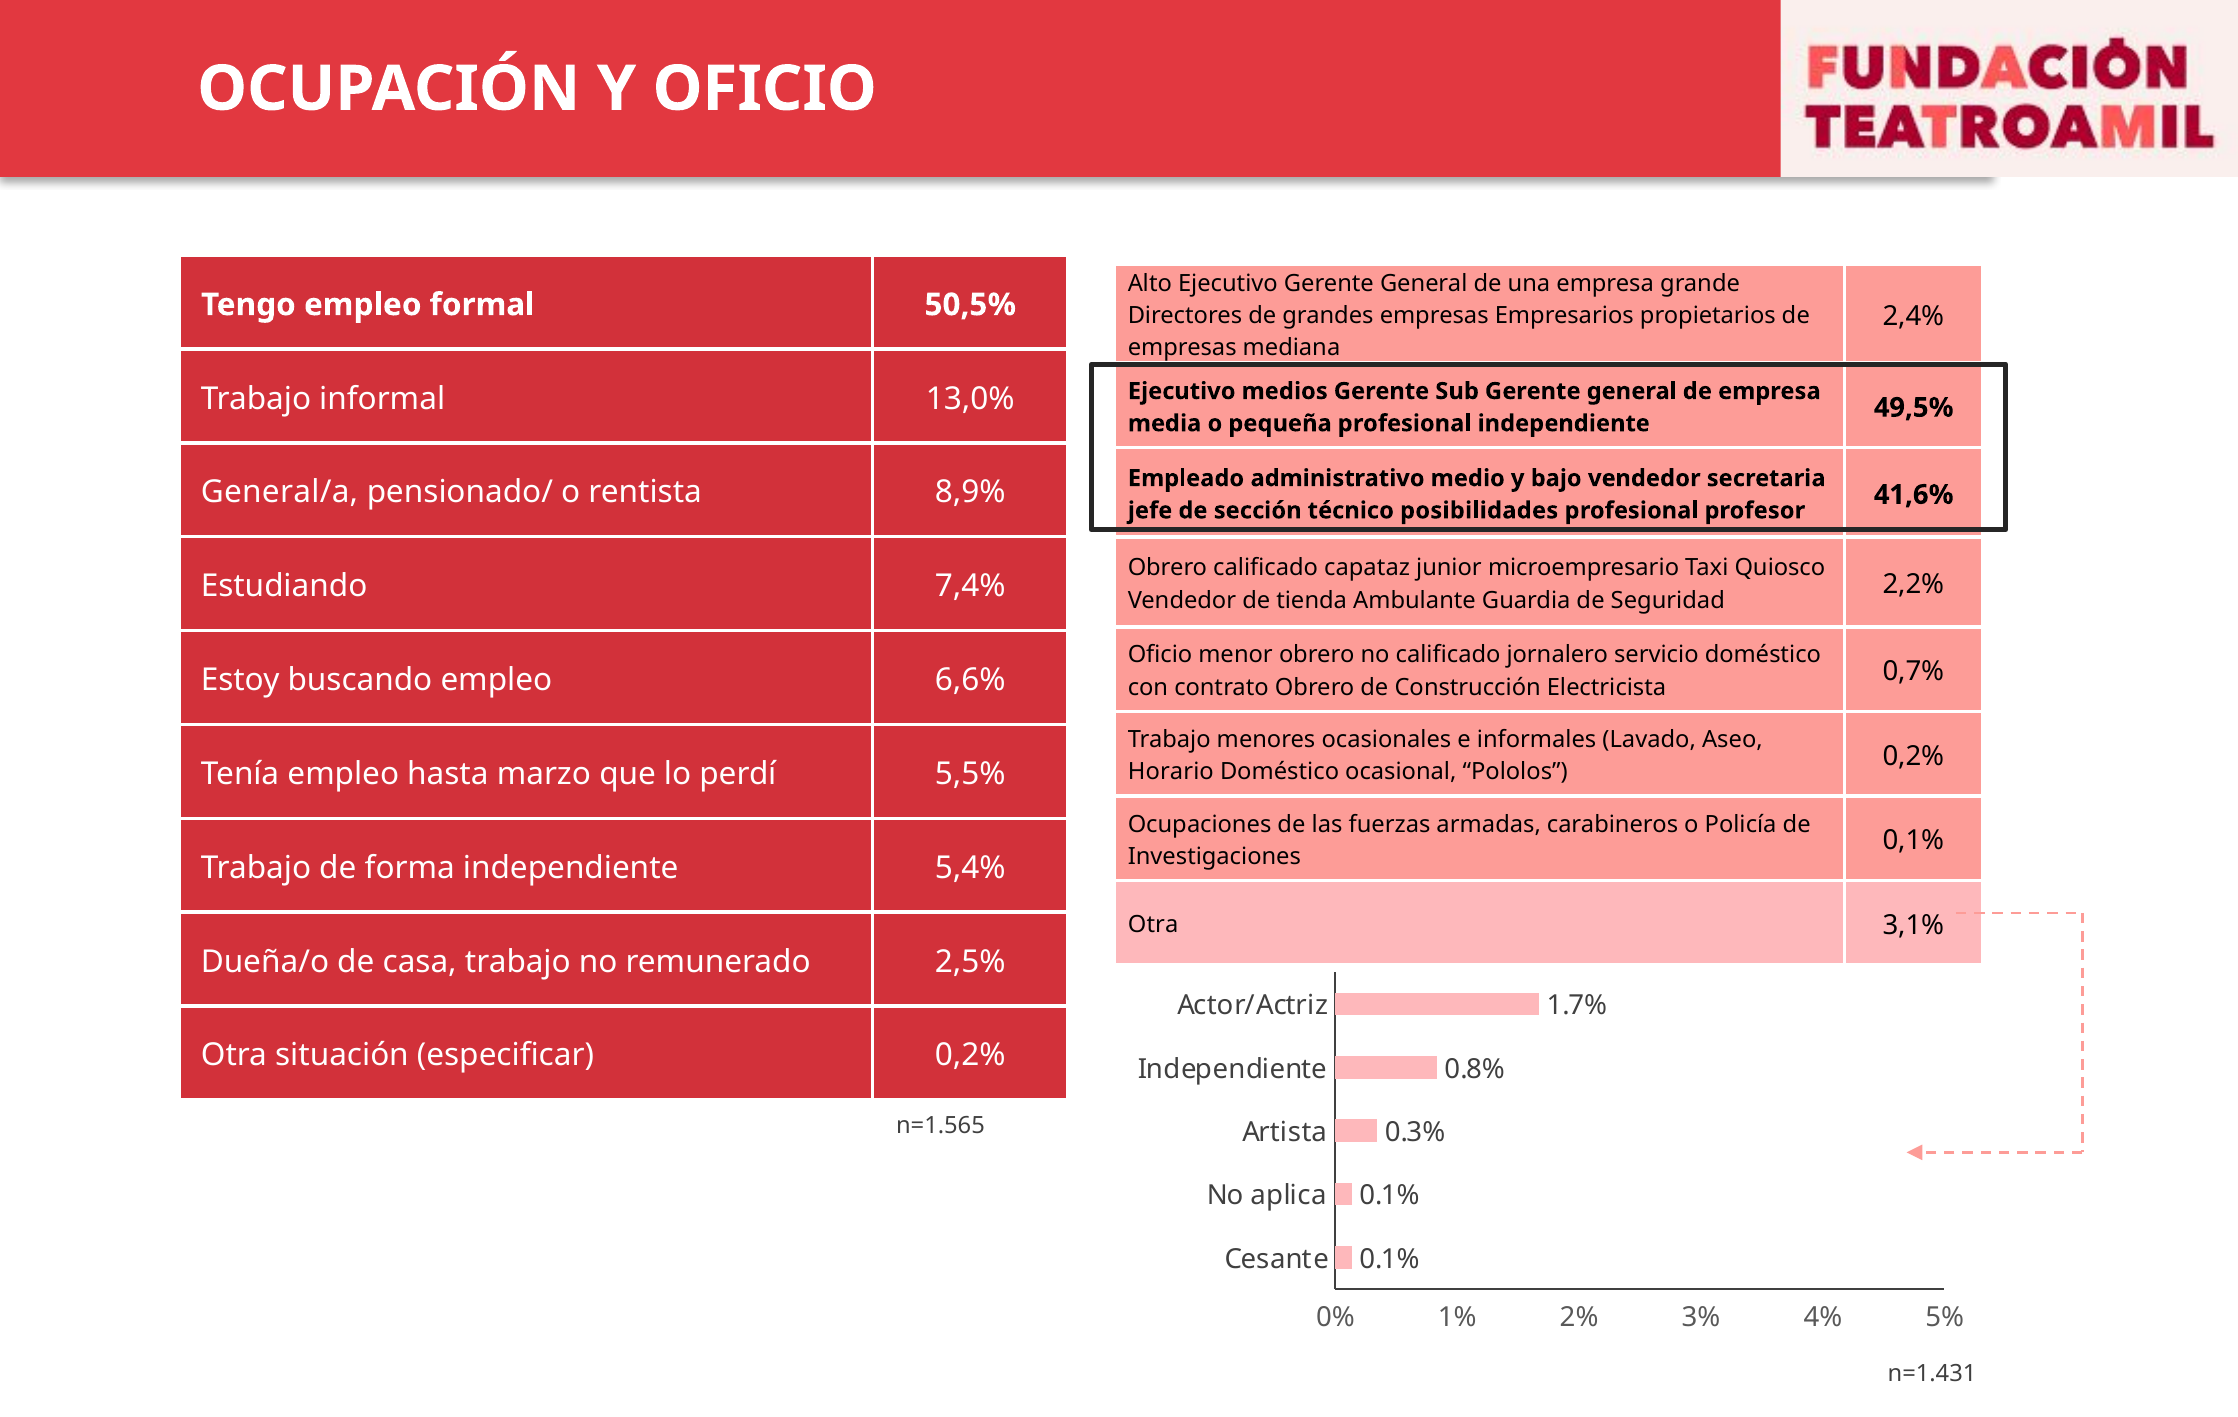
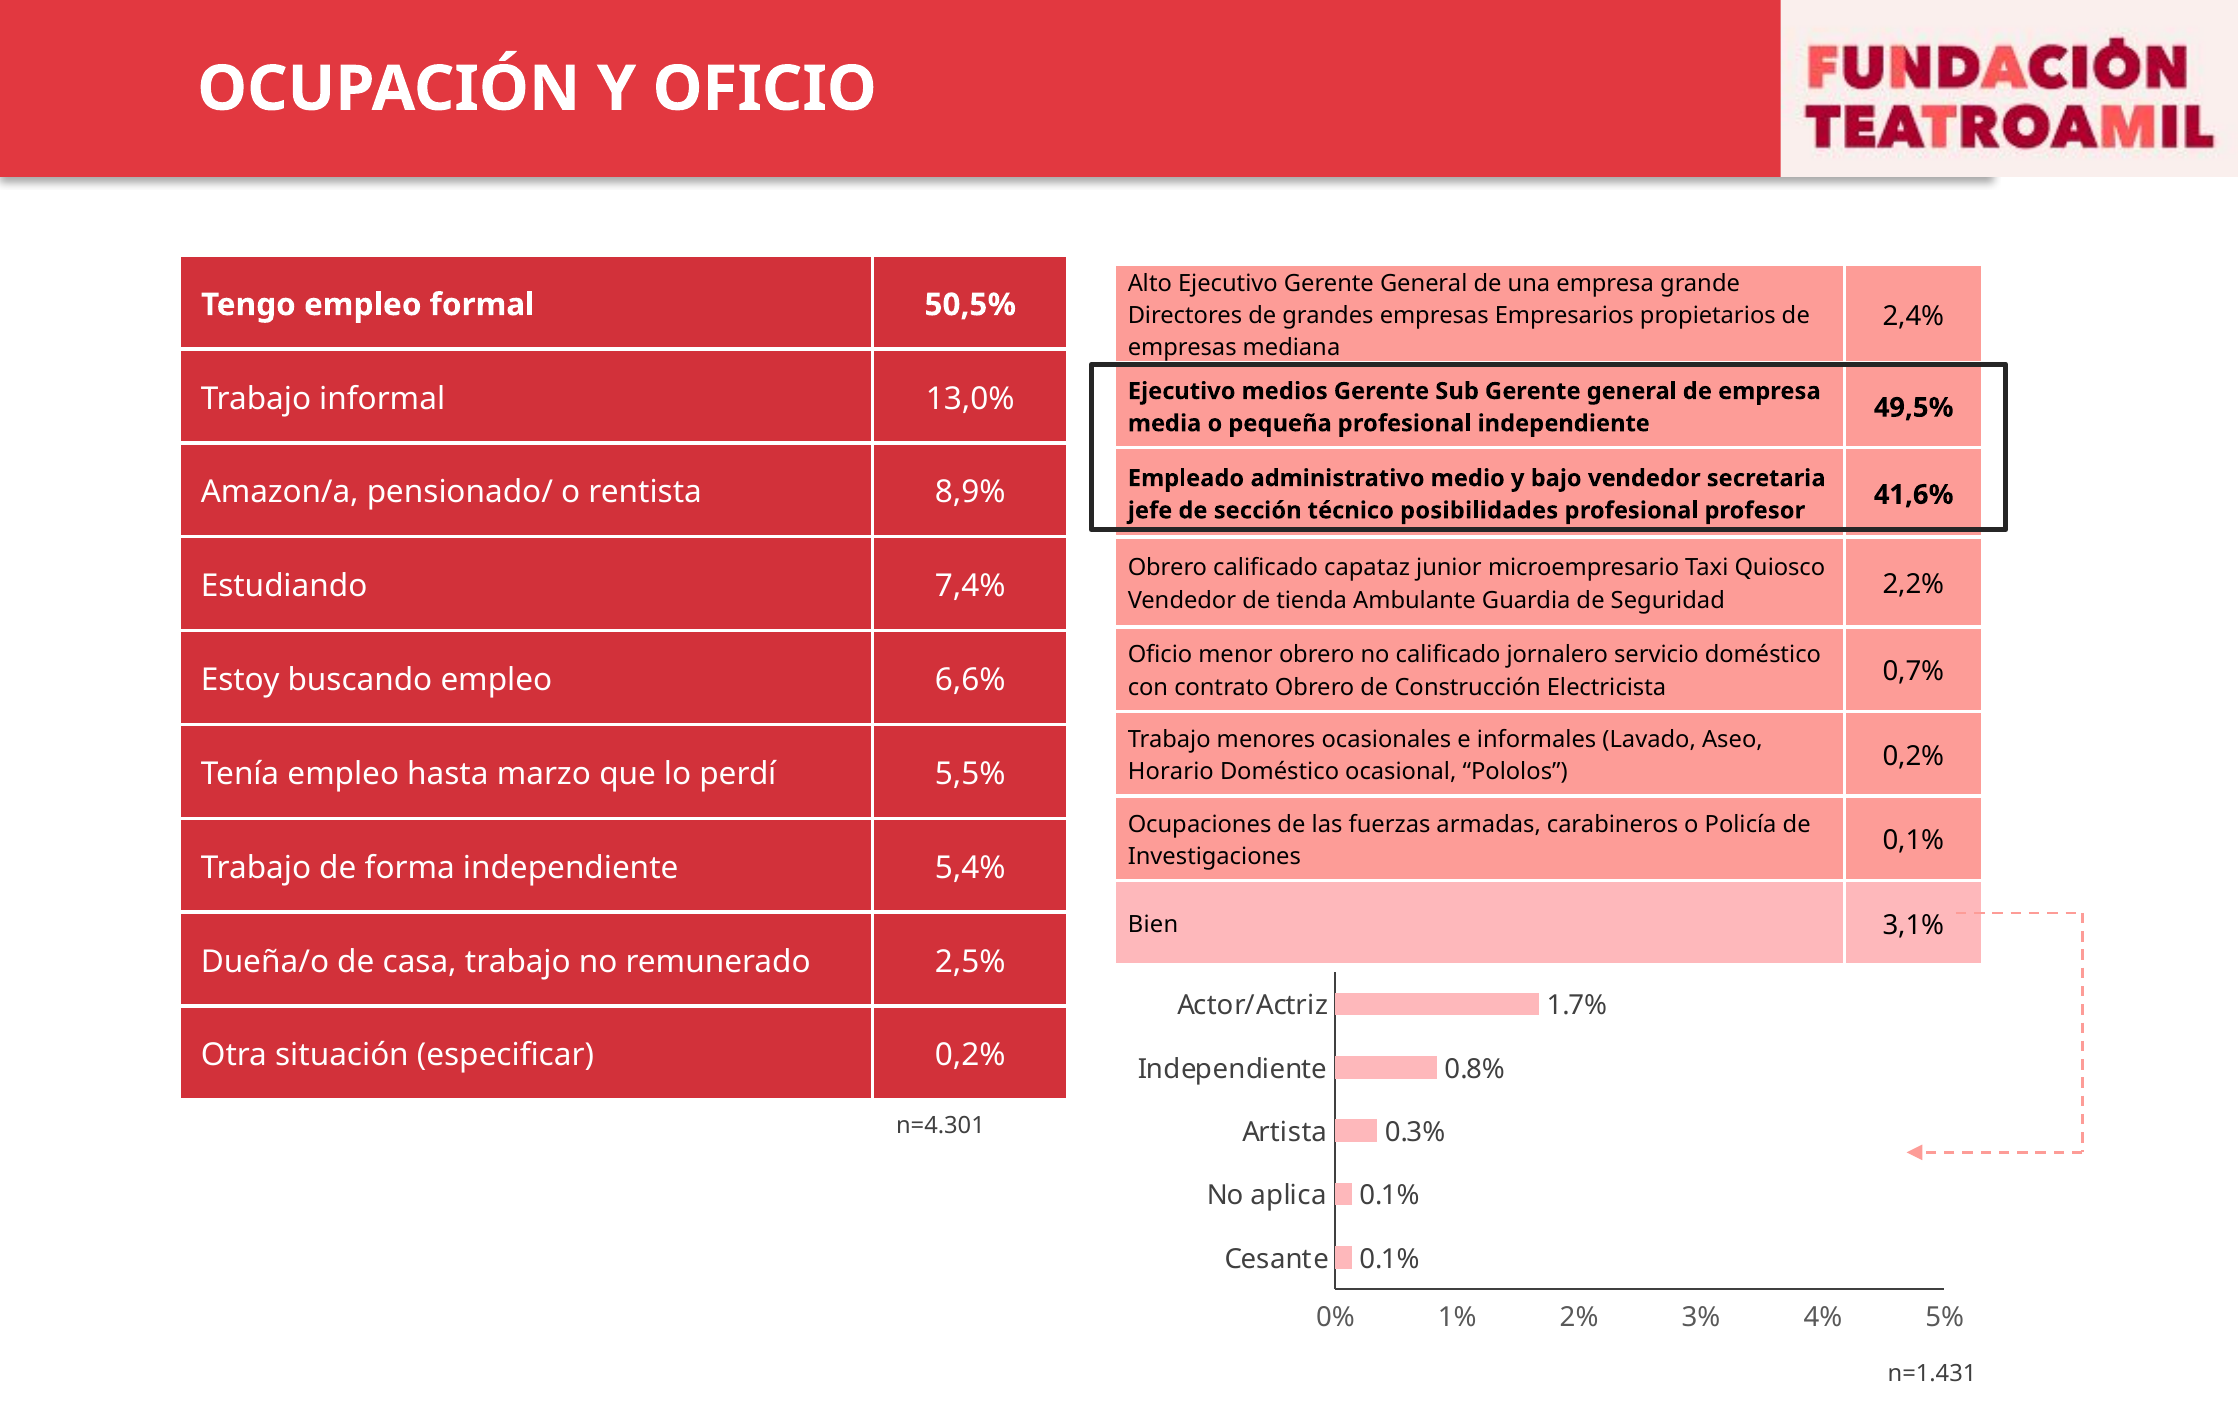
General/a: General/a -> Amazon/a (280, 493)
Otra: Otra -> Bien (1153, 925)
n=1.565: n=1.565 -> n=4.301 (940, 1125)
